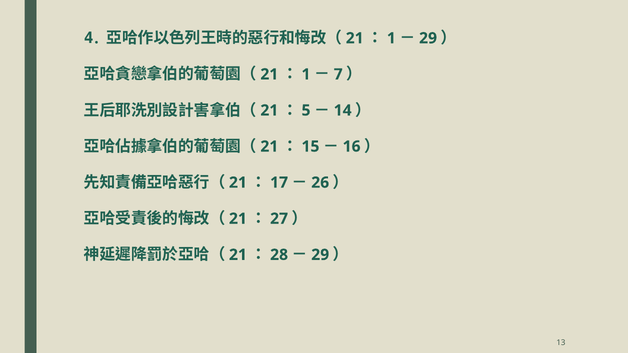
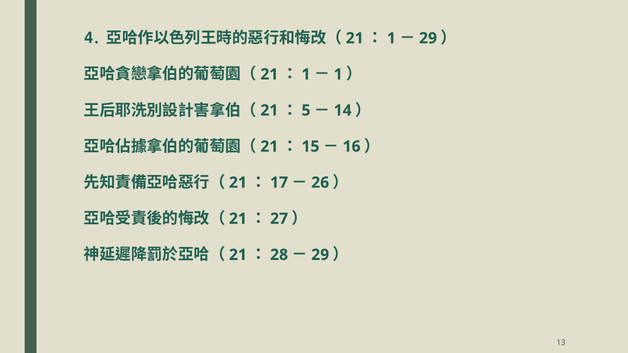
7: 7 -> 1 (338, 74)
